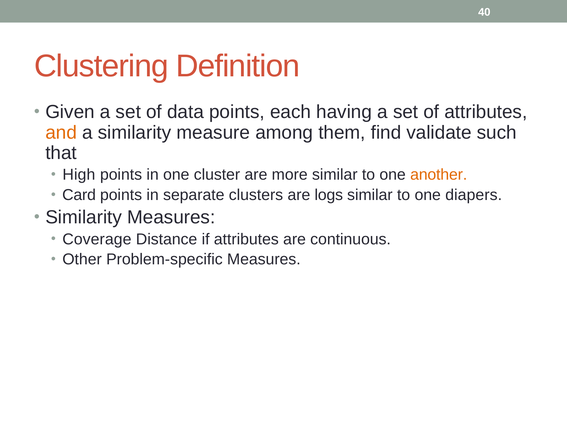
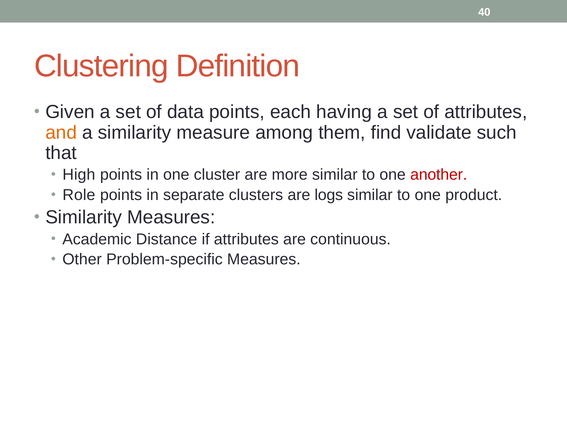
another colour: orange -> red (439, 175)
Card: Card -> Role (79, 195)
diapers: diapers -> product (474, 195)
Coverage: Coverage -> Academic (97, 239)
